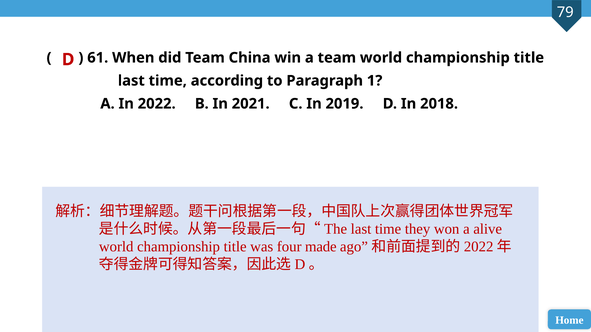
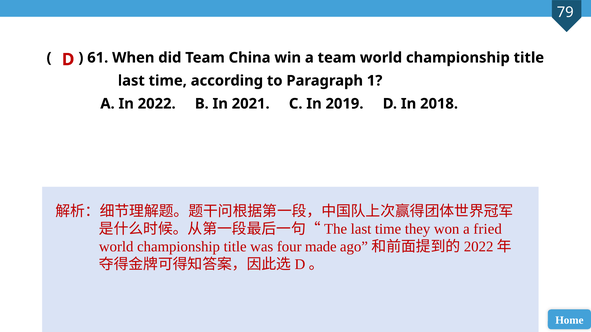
alive: alive -> fried (488, 229)
